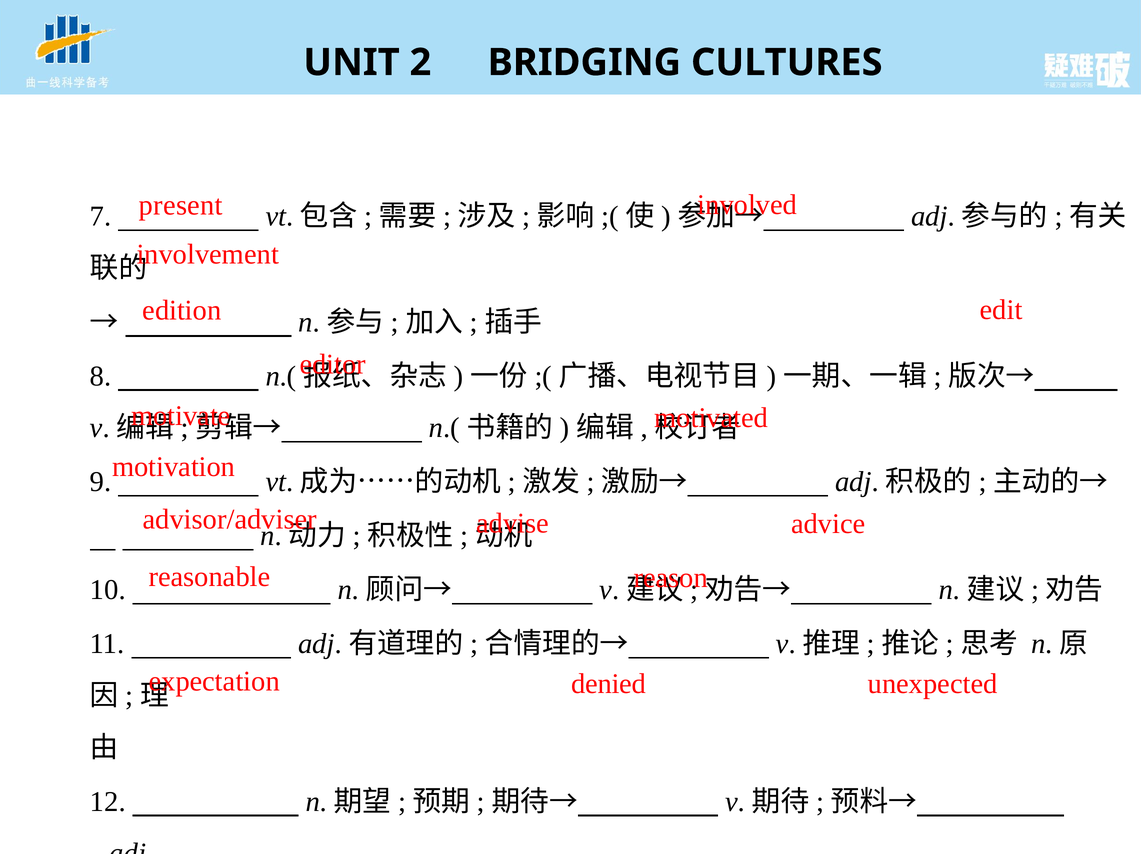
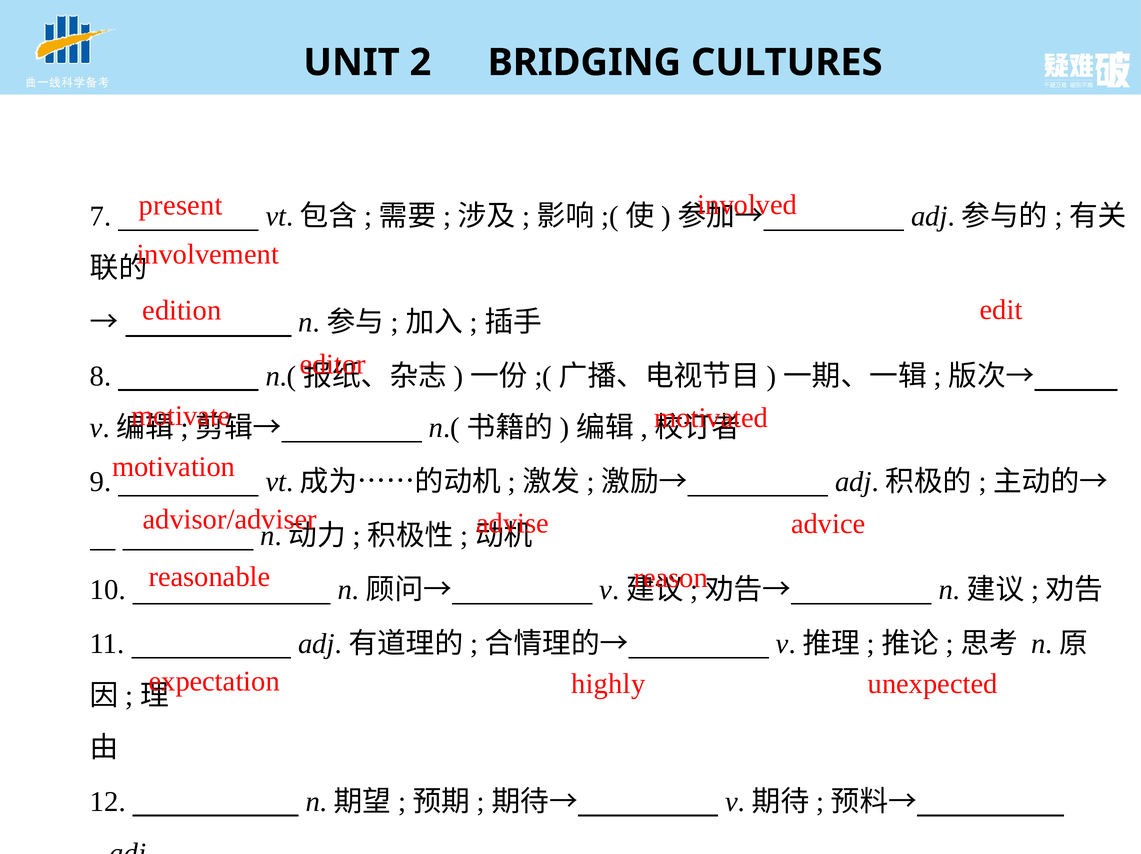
denied: denied -> highly (608, 683)
